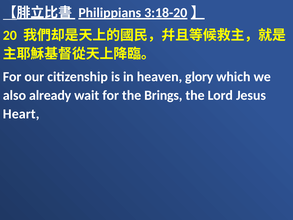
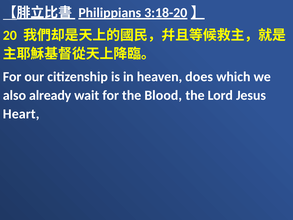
glory: glory -> does (199, 77)
Brings: Brings -> Blood (163, 95)
